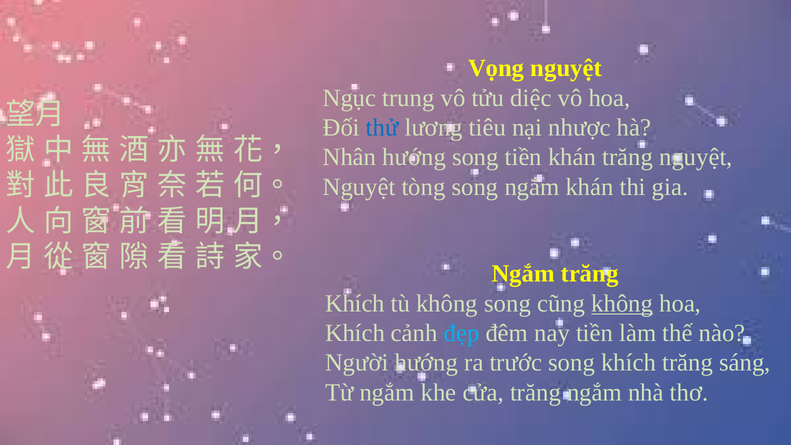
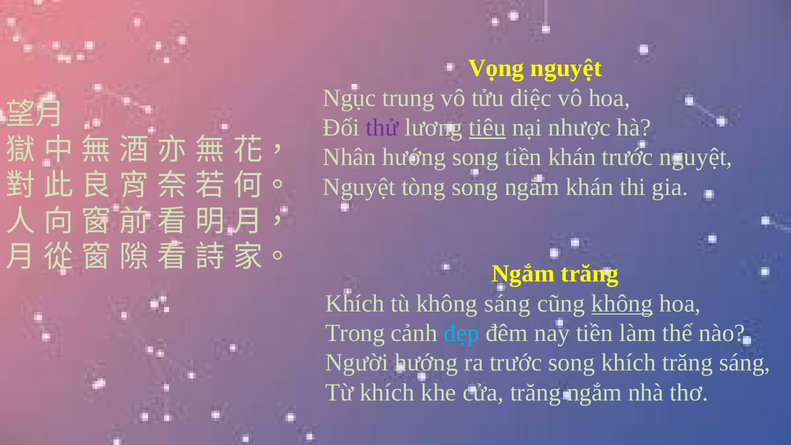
thử colour: blue -> purple (382, 128)
tiêu underline: none -> present (487, 128)
khán trăng: trăng -> trước (628, 157)
không song: song -> sáng (507, 303)
Khích: Khích -> Trong (355, 333)
Từ ngắm: ngắm -> khích (387, 392)
